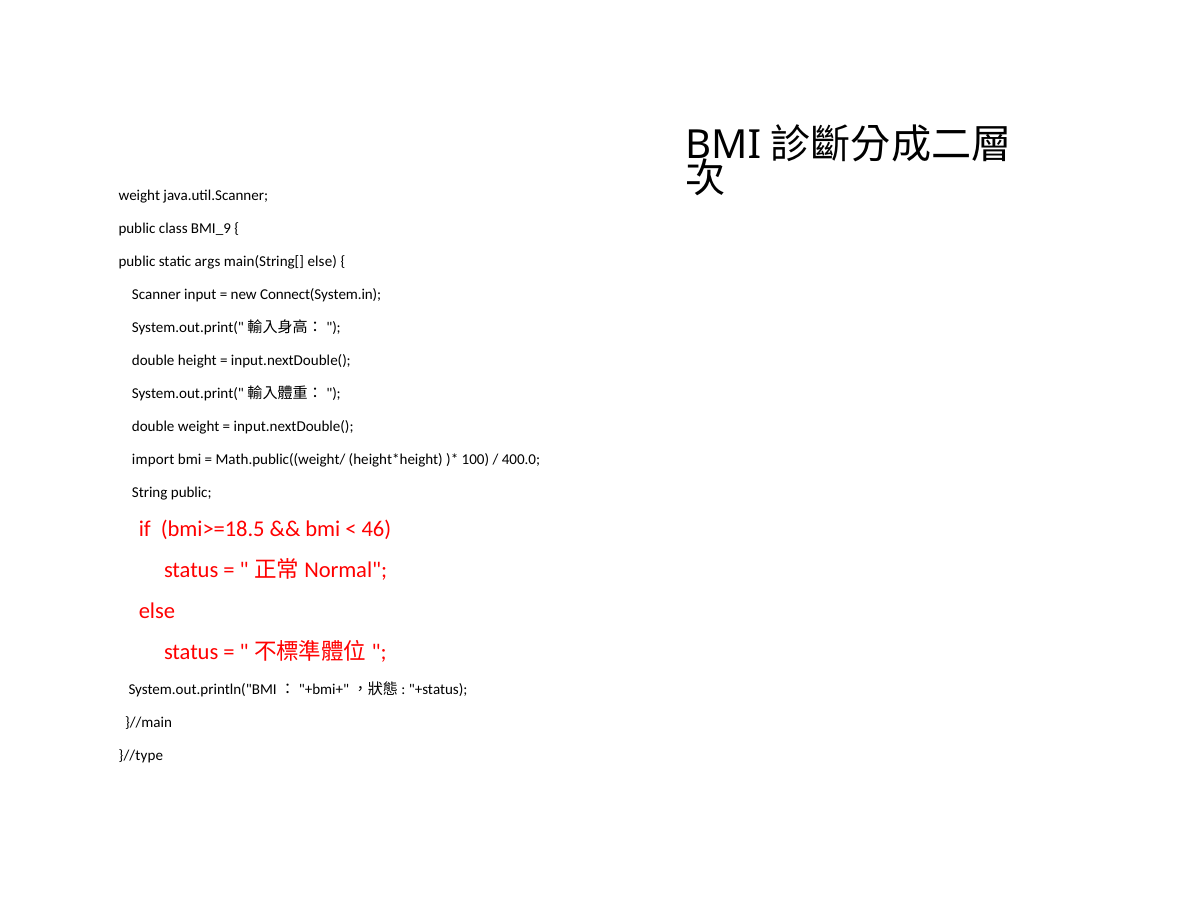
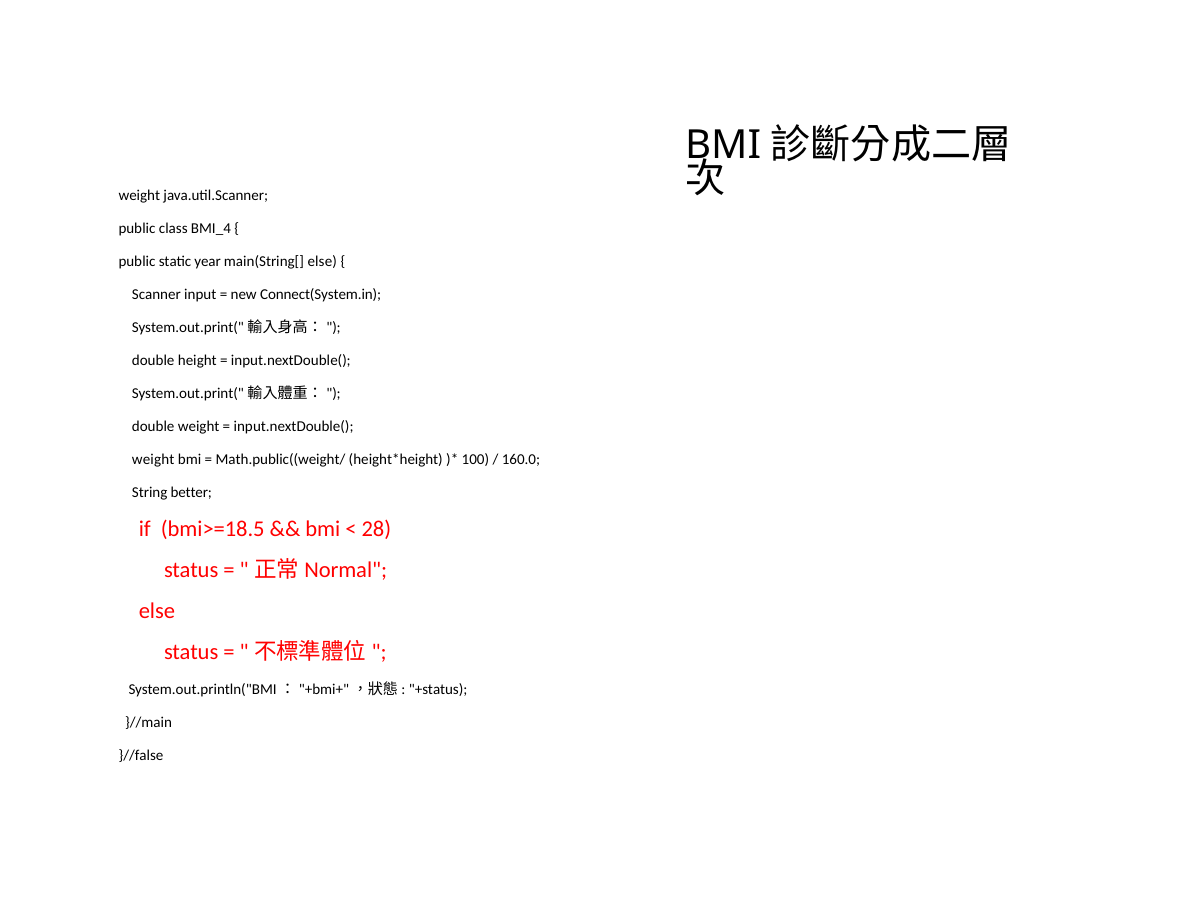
BMI_9: BMI_9 -> BMI_4 (211, 228)
args: args -> year (208, 261)
import: import -> weight (153, 459)
400.0: 400.0 -> 160.0 (521, 459)
String public: public -> better (191, 492)
46: 46 -> 28 (376, 529)
}//type: }//type -> }//false (141, 756)
